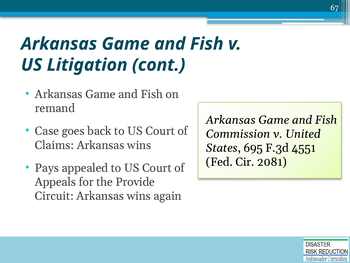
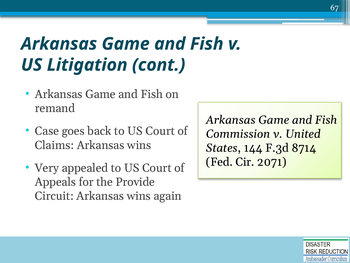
695: 695 -> 144 (253, 148)
4551: 4551 -> 8714 (304, 148)
2081: 2081 -> 2071 (272, 162)
Pays: Pays -> Very (47, 168)
